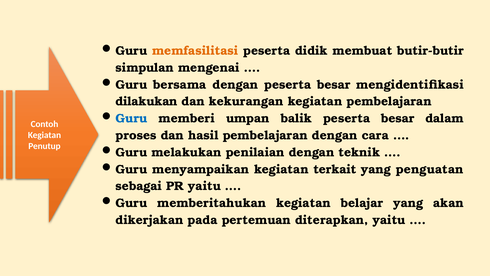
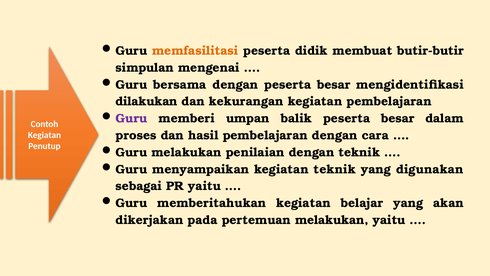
Guru colour: blue -> purple (131, 118)
kegiatan terkait: terkait -> teknik (335, 169)
penguatan: penguatan -> digunakan (430, 169)
pertemuan diterapkan: diterapkan -> melakukan (332, 220)
